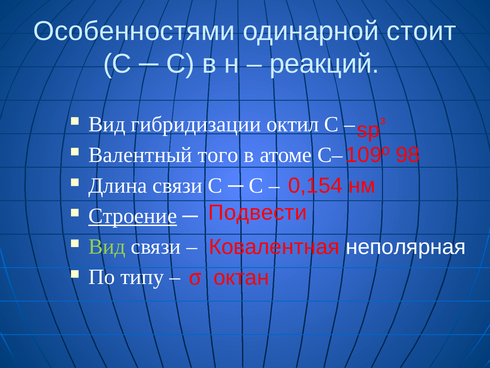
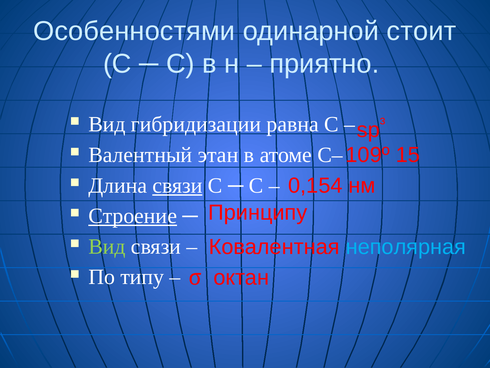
реакций: реакций -> приятно (324, 64)
октил: октил -> равна (293, 124)
98: 98 -> 15 (408, 155)
того: того -> этан (218, 155)
связи underline: none -> present (177, 185)
Подвести: Подвести -> Принципу (258, 212)
неполярная colour: white -> light blue (406, 247)
